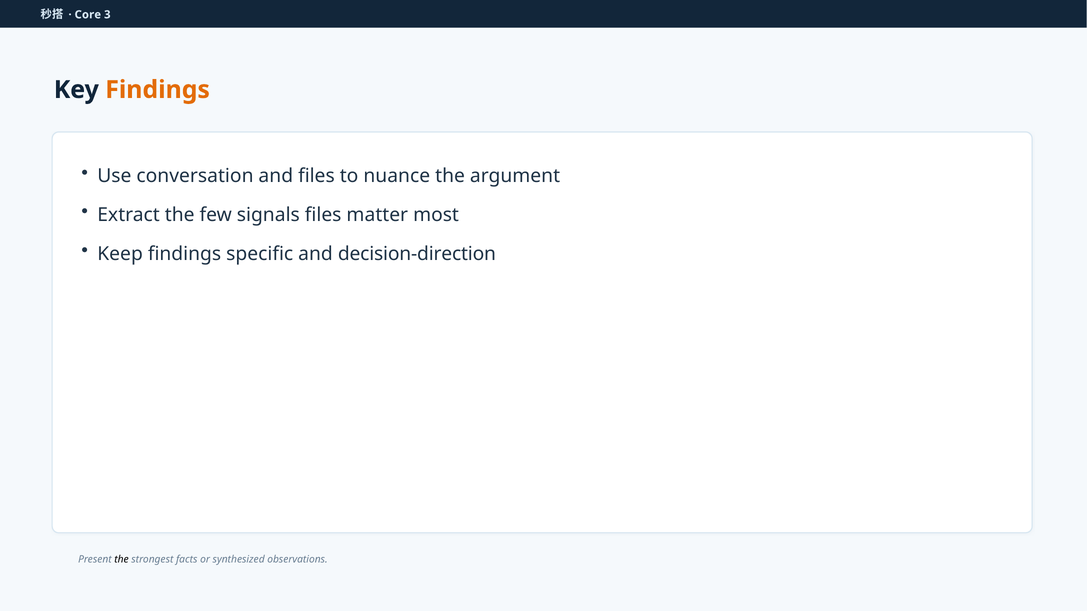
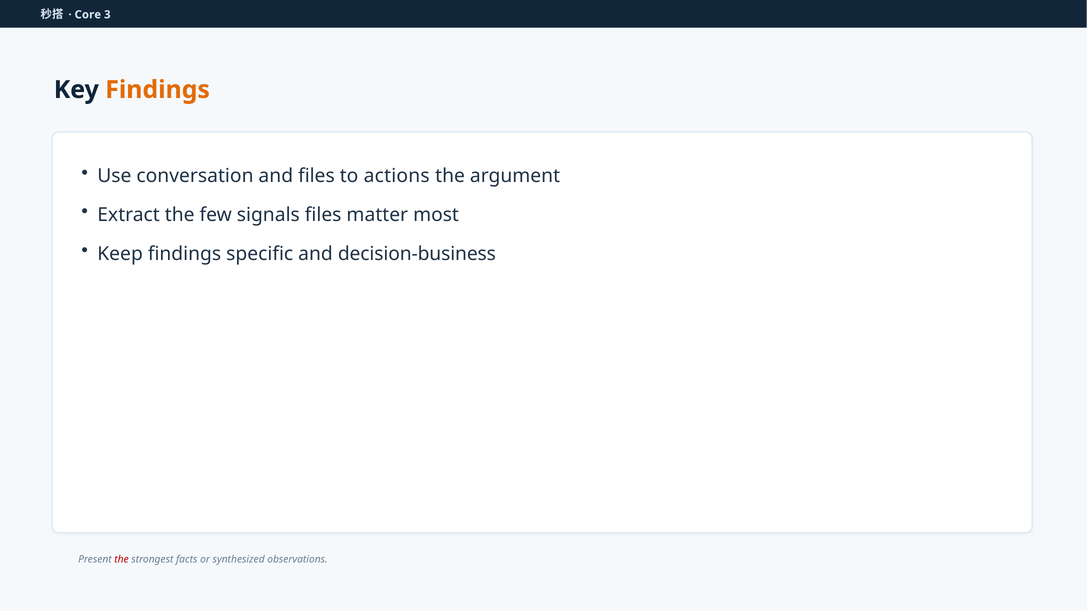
nuance: nuance -> actions (397, 176)
decision-direction: decision-direction -> decision-business (417, 254)
the colour: black -> red (121, 560)
